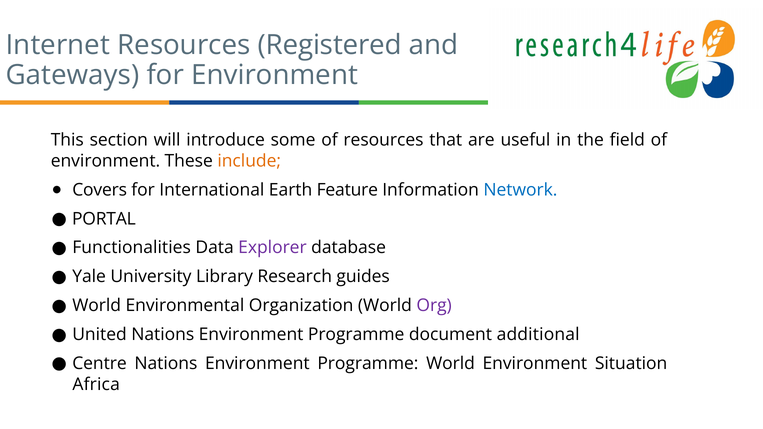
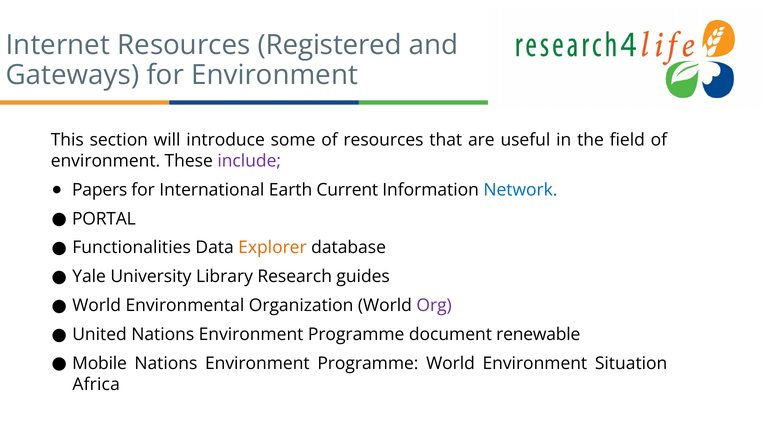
include colour: orange -> purple (249, 161)
Covers: Covers -> Papers (100, 190)
Feature: Feature -> Current (347, 190)
Explorer colour: purple -> orange (272, 248)
additional: additional -> renewable (538, 335)
Centre: Centre -> Mobile (100, 364)
